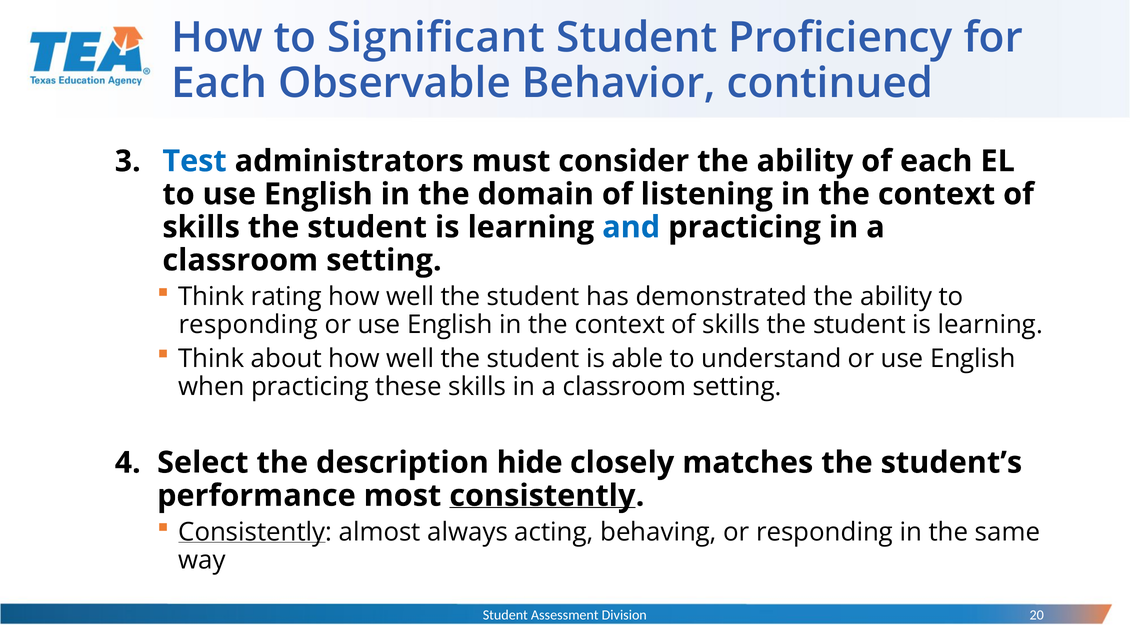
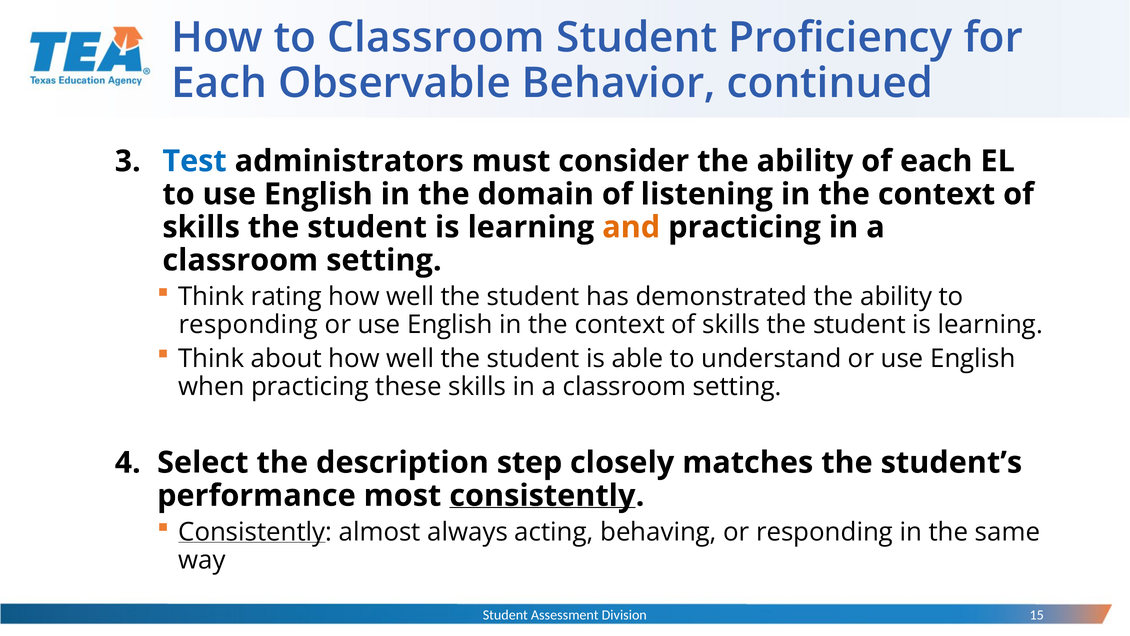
to Significant: Significant -> Classroom (436, 38)
and colour: blue -> orange (631, 227)
hide: hide -> step (530, 462)
20: 20 -> 15 (1037, 615)
